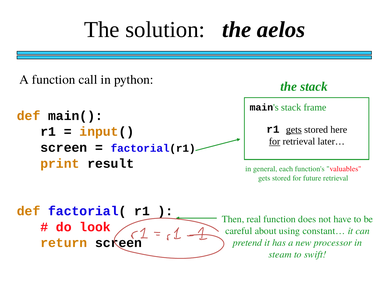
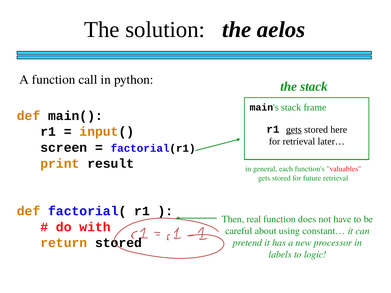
for underline: present -> none (275, 142)
look: look -> with (95, 227)
return screen: screen -> stored (119, 243)
steam: steam -> labels (280, 255)
swift: swift -> logic (315, 255)
